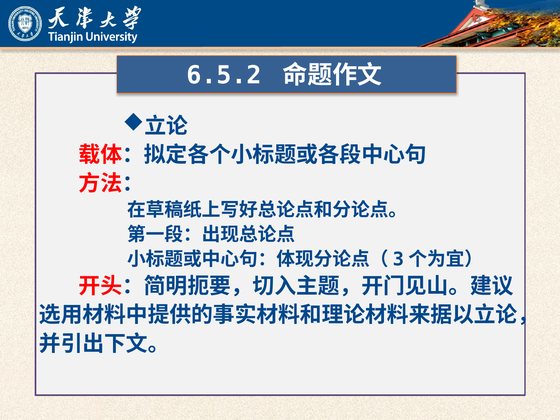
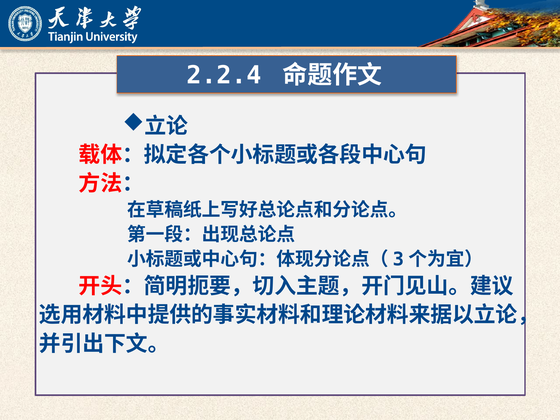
6.5.2: 6.5.2 -> 2.2.4 (224, 75)
